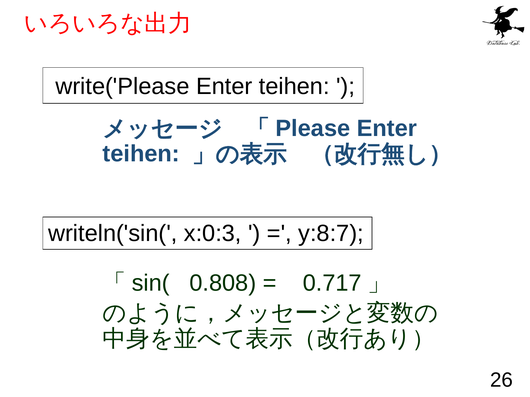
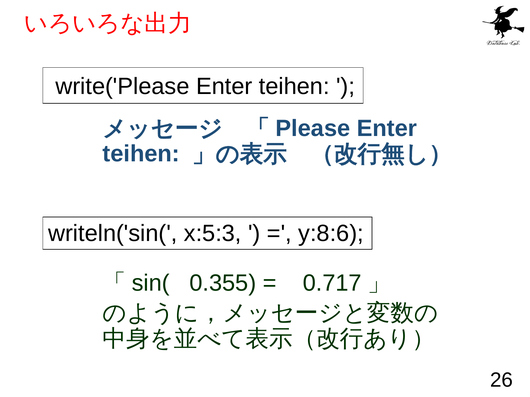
x:0:3: x:0:3 -> x:5:3 (213, 234)
y:8:7: y:8:7 -> y:8:6 (331, 234)
0.808: 0.808 -> 0.355 (223, 283)
